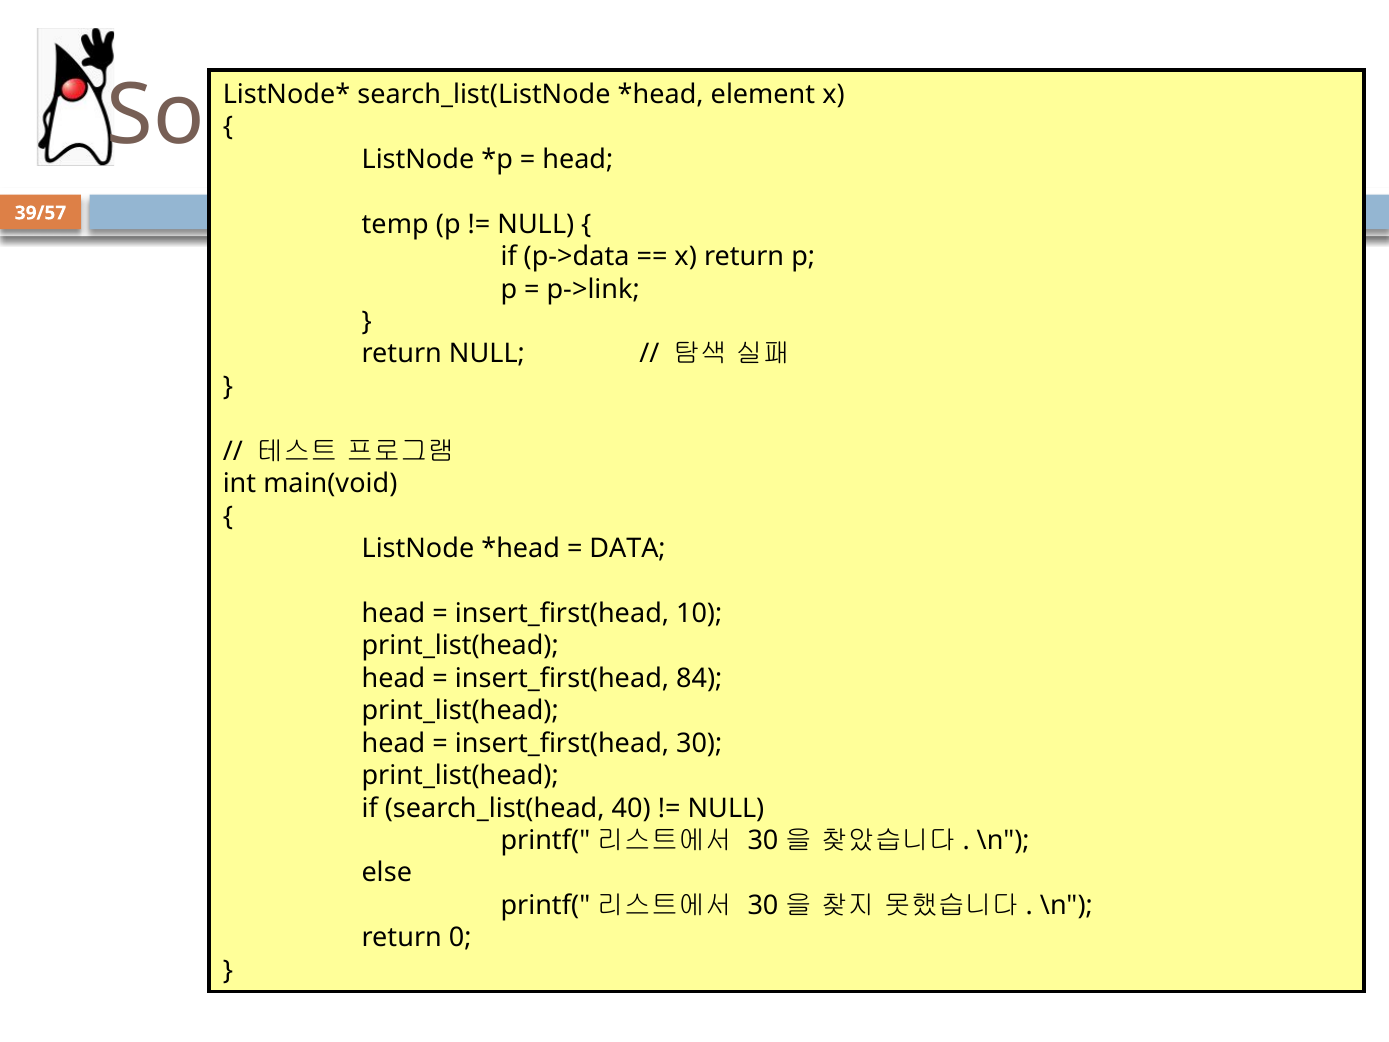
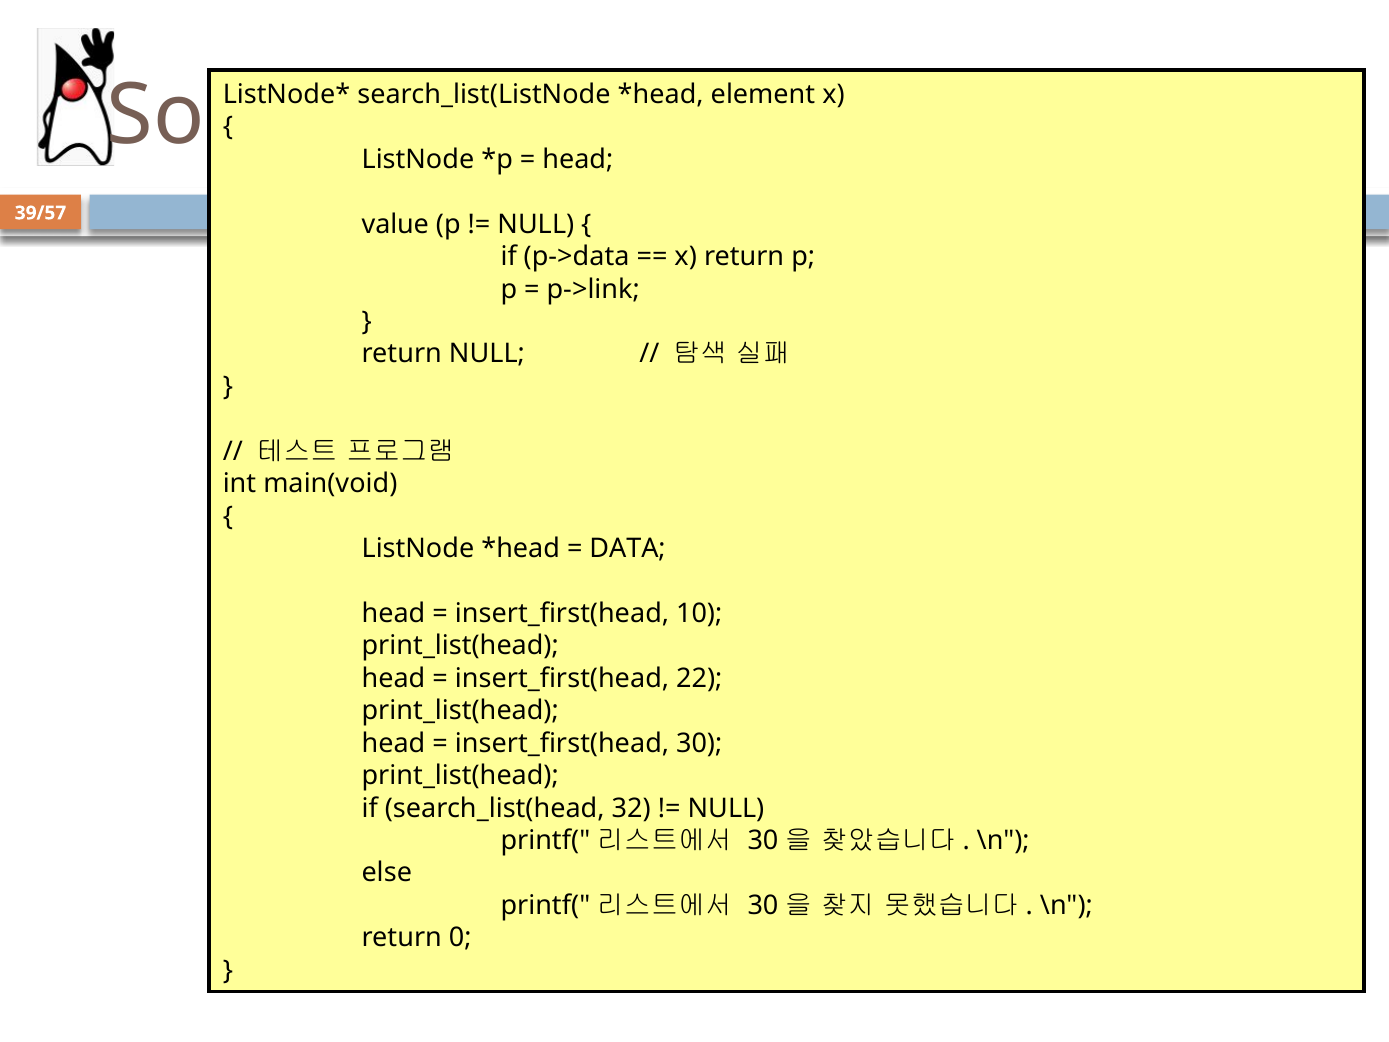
temp: temp -> value (395, 224)
84: 84 -> 22 (699, 678)
40: 40 -> 32 (631, 808)
